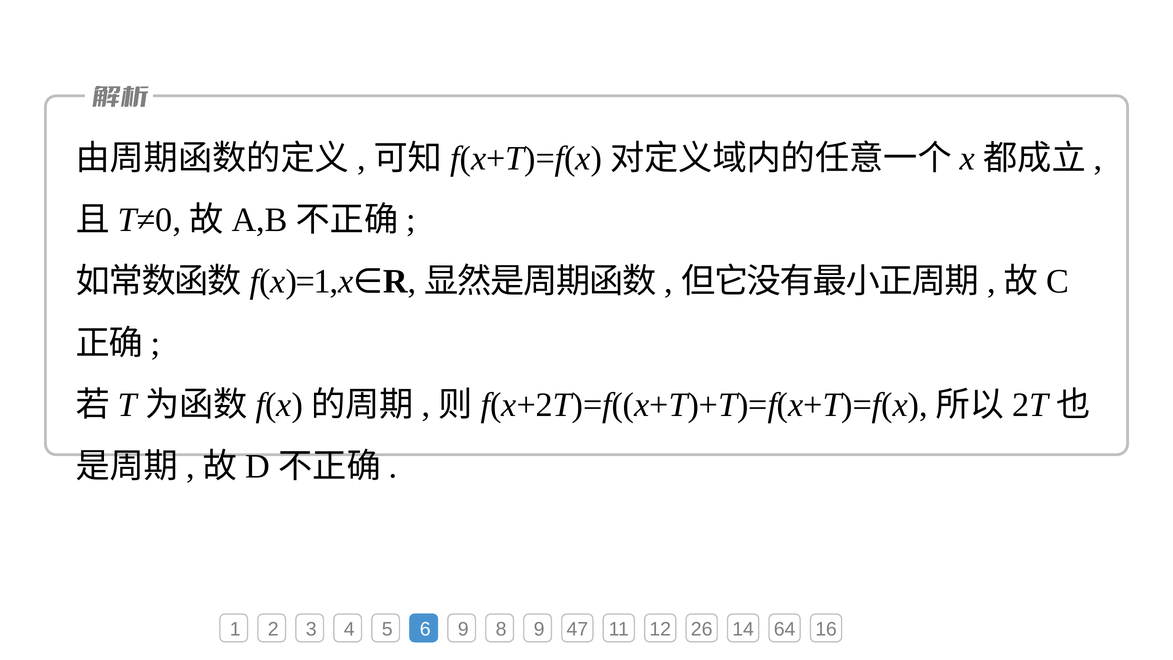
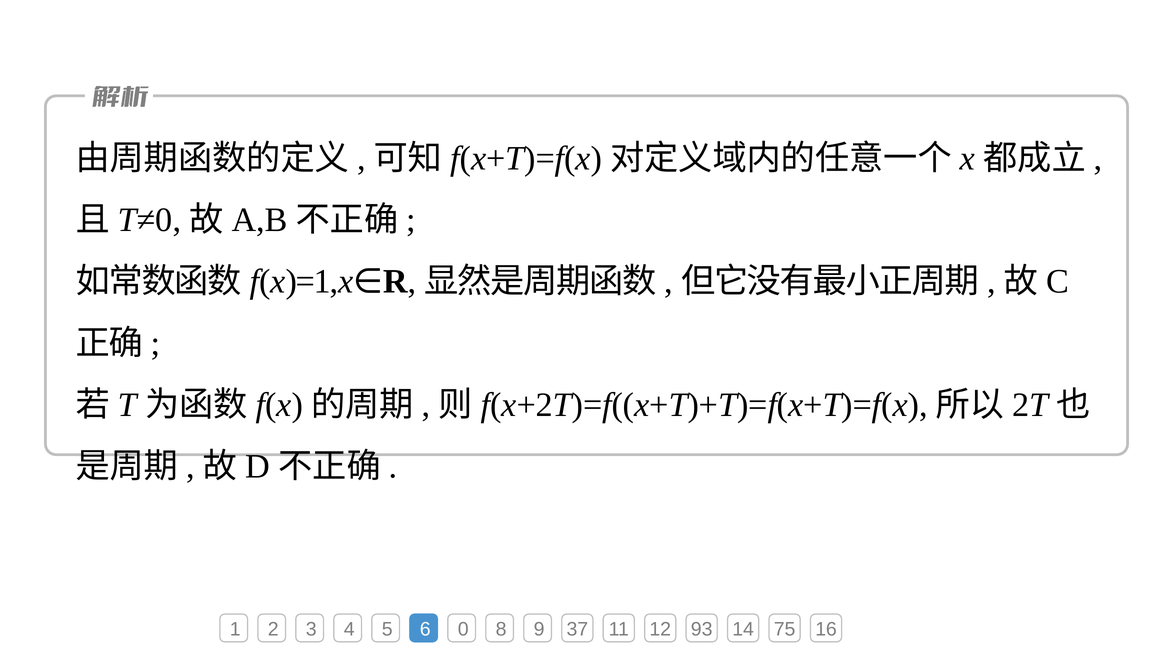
6 9: 9 -> 0 (463, 629)
47: 47 -> 37 (577, 629)
26: 26 -> 93 (702, 629)
64: 64 -> 75 (785, 629)
